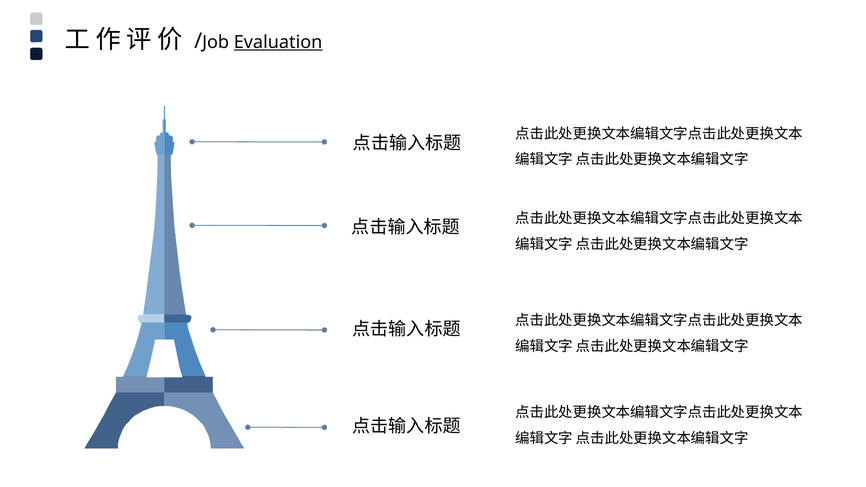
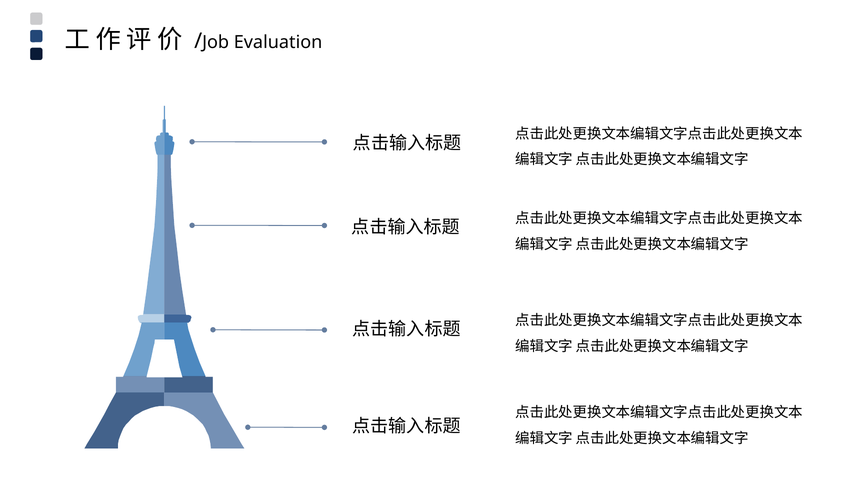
Evaluation underline: present -> none (278, 42)
